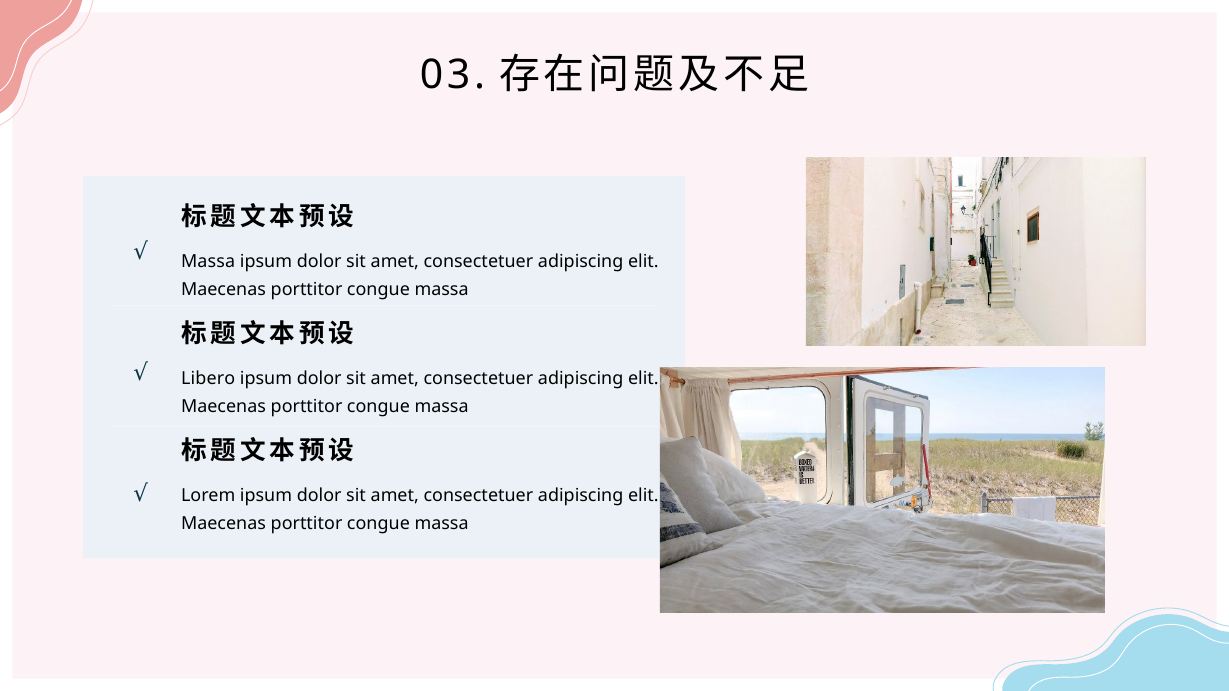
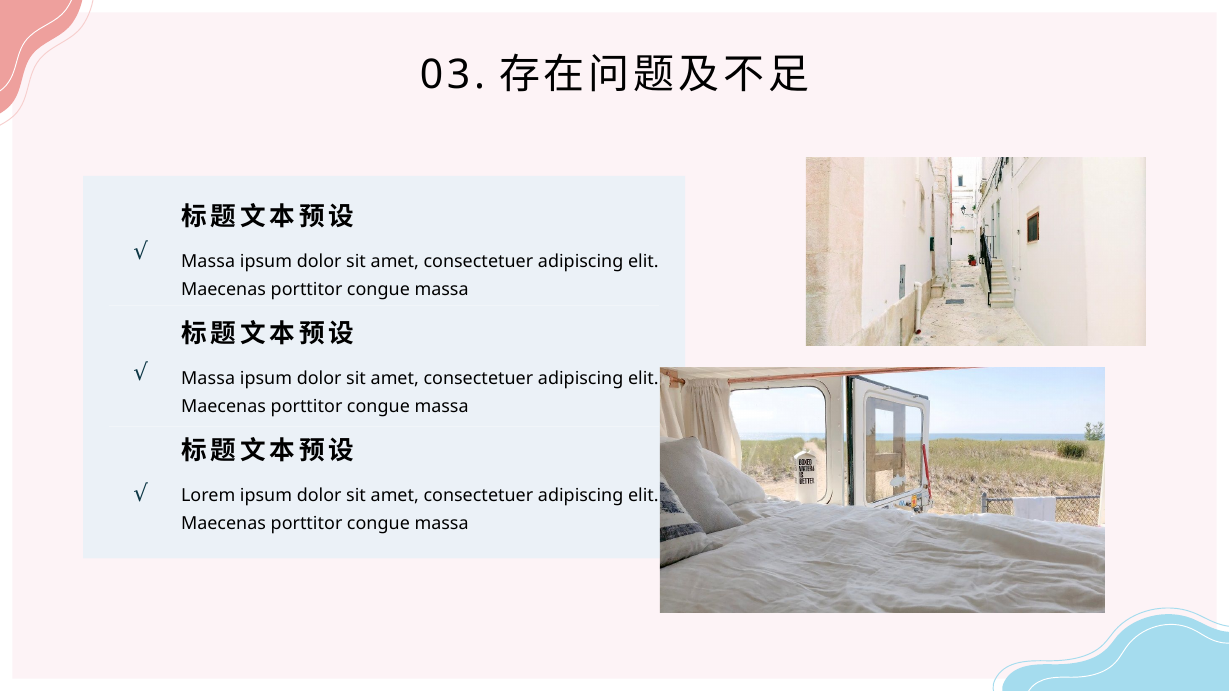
Libero: Libero -> Massa (208, 378)
